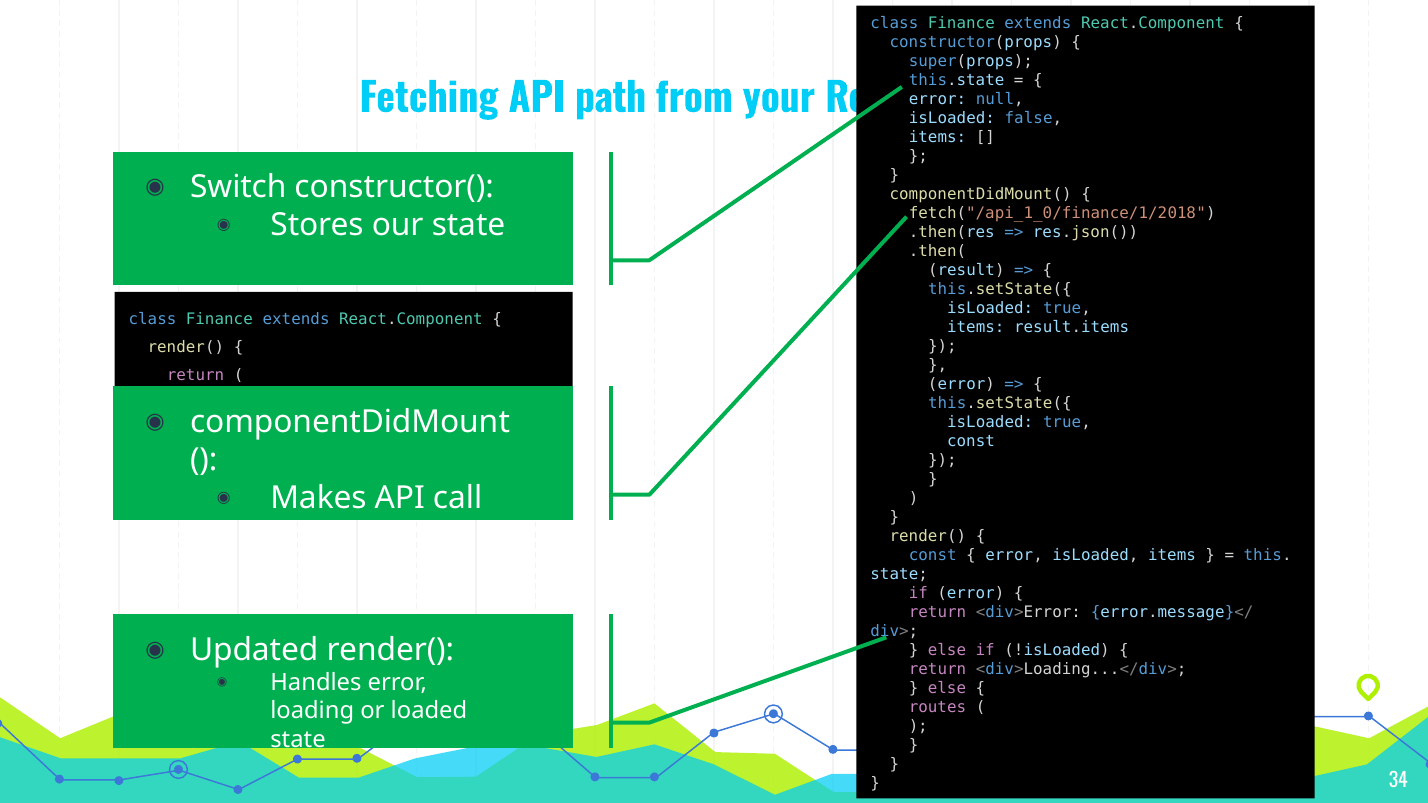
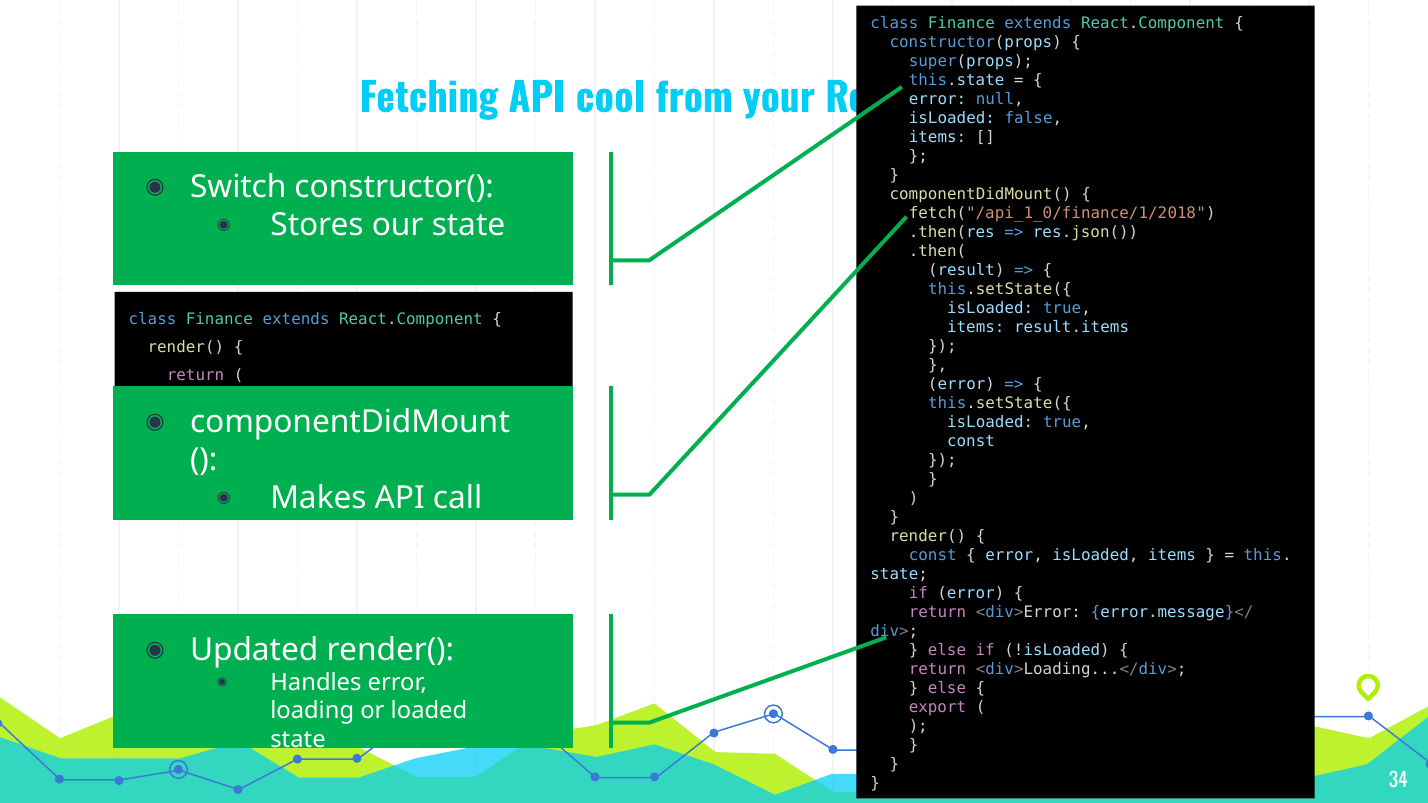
path: path -> cool (610, 99)
routes: routes -> export (937, 707)
